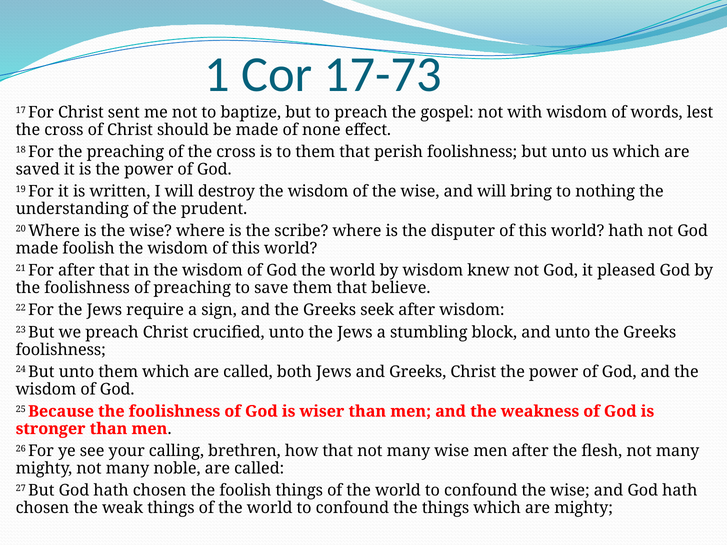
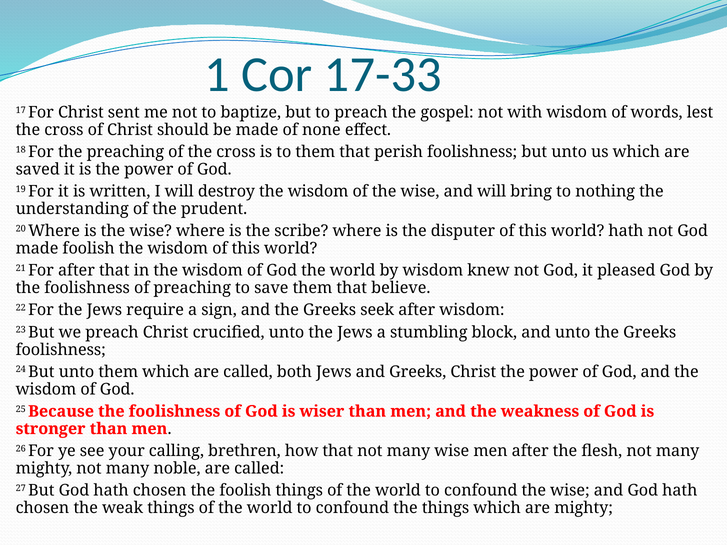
17-73: 17-73 -> 17-33 (383, 75)
